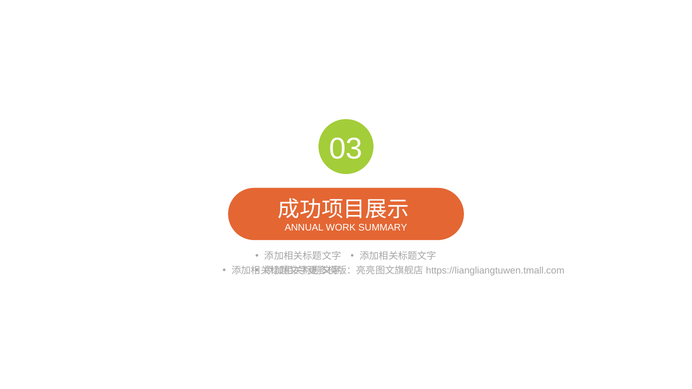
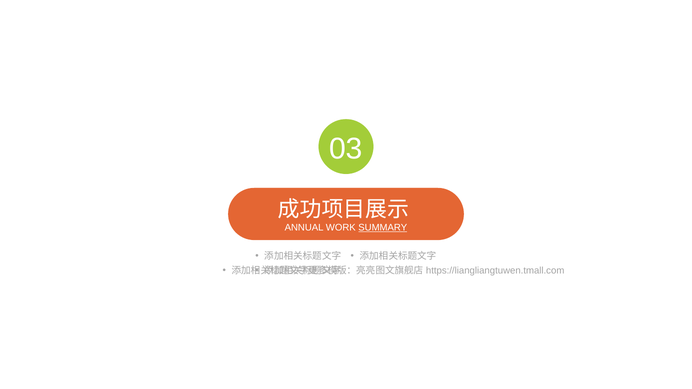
SUMMARY underline: none -> present (383, 228)
